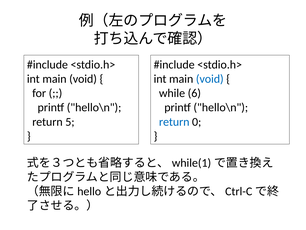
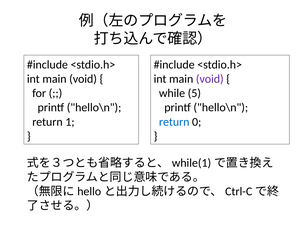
void colour: blue -> purple (210, 79)
6: 6 -> 5 (194, 93)
5: 5 -> 1 (70, 122)
